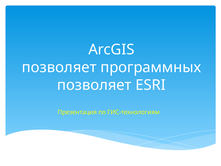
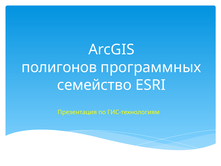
позволяет: позволяет -> полигонов (59, 67)
позволяет: позволяет -> семейство (94, 85)
